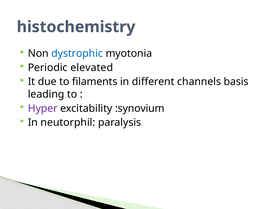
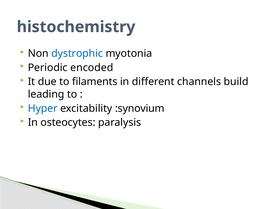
elevated: elevated -> encoded (92, 68)
basis: basis -> build (236, 82)
Hyper colour: purple -> blue (43, 108)
neutorphil: neutorphil -> osteocytes (68, 123)
